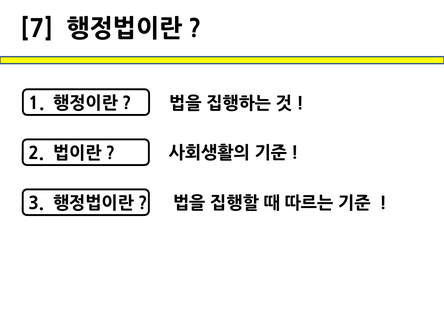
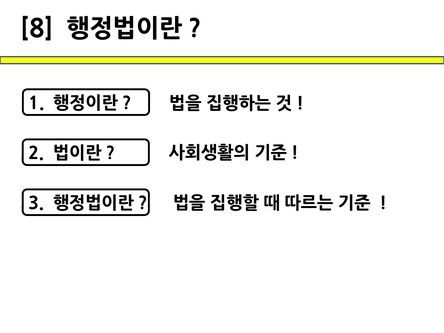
7: 7 -> 8 (37, 29)
